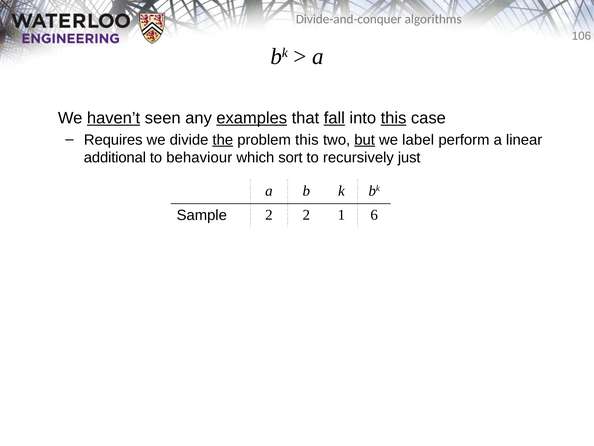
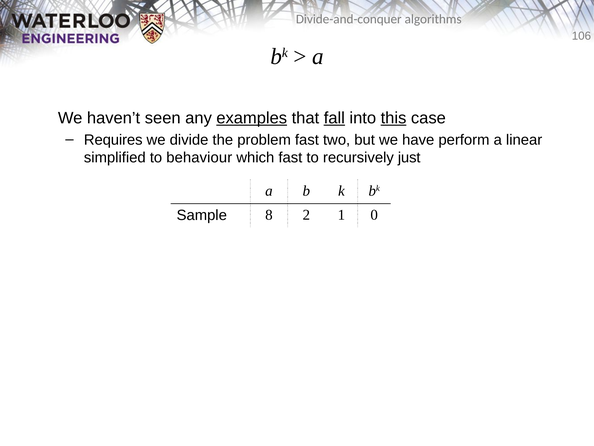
haven’t underline: present -> none (114, 118)
the underline: present -> none (223, 140)
problem this: this -> fast (307, 140)
but underline: present -> none (365, 140)
label: label -> have (418, 140)
additional: additional -> simplified (115, 157)
which sort: sort -> fast (290, 157)
Sample 2: 2 -> 8 (269, 215)
6: 6 -> 0 (374, 215)
